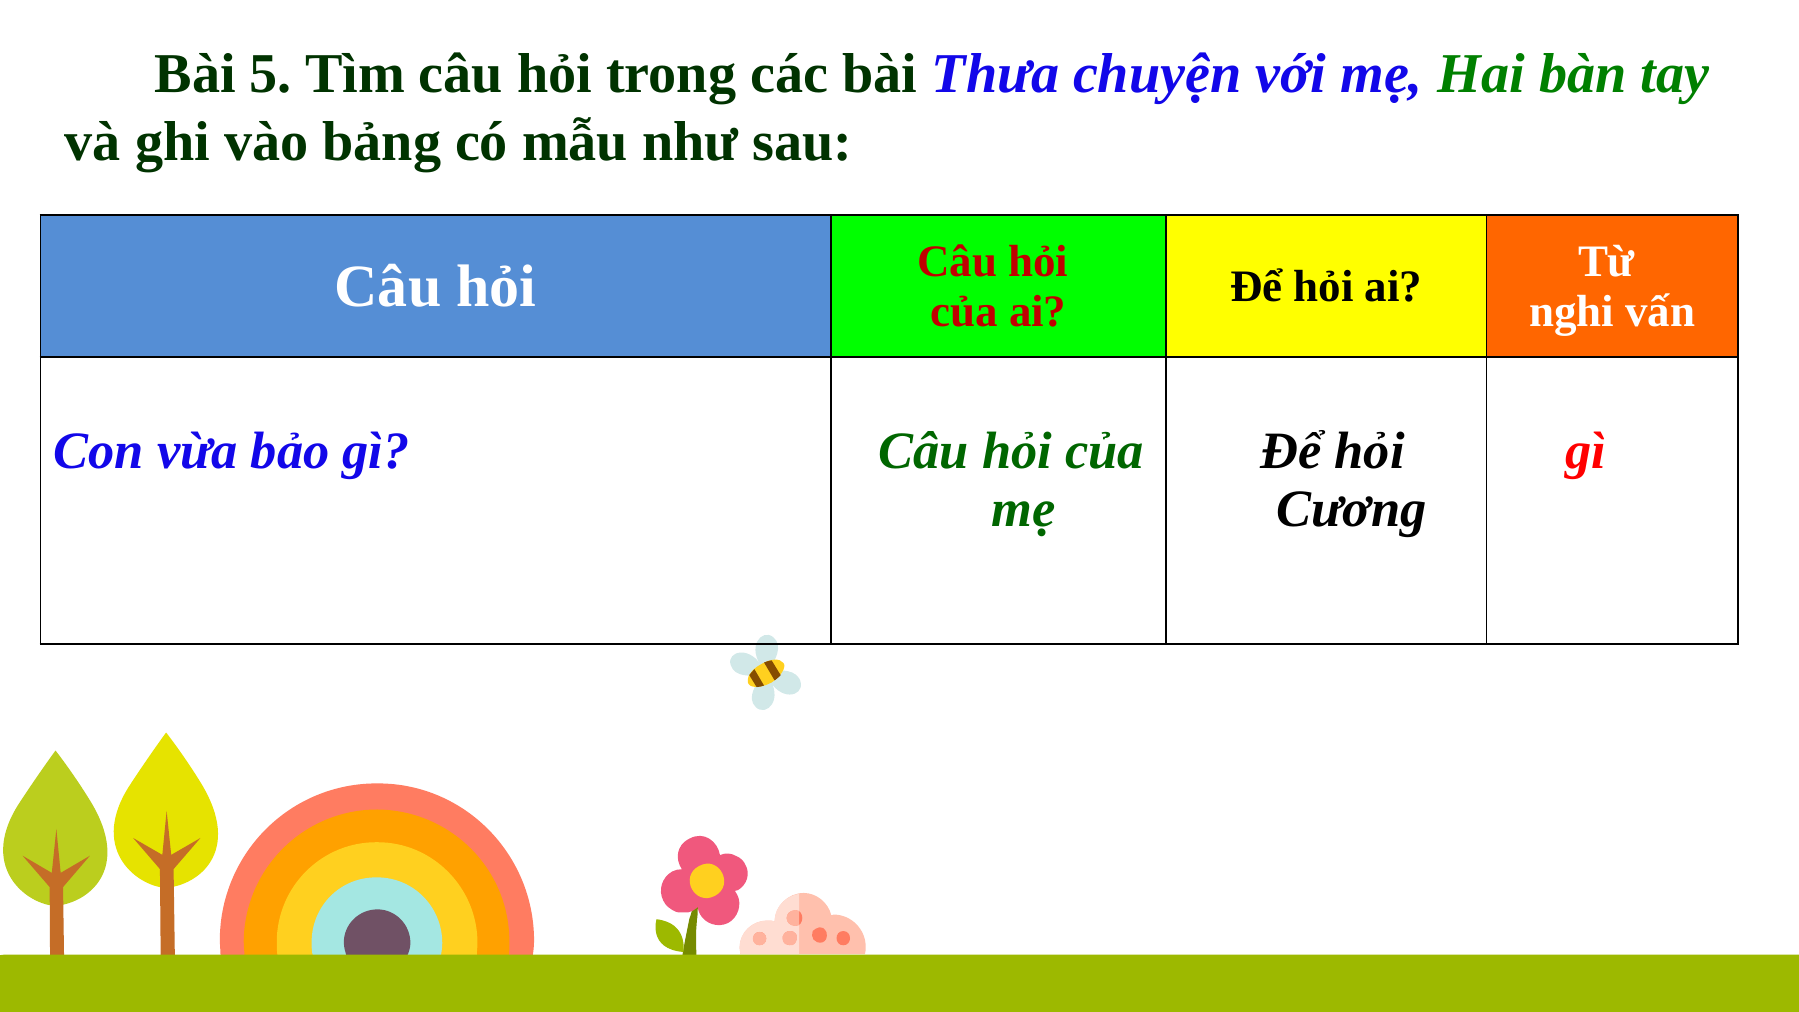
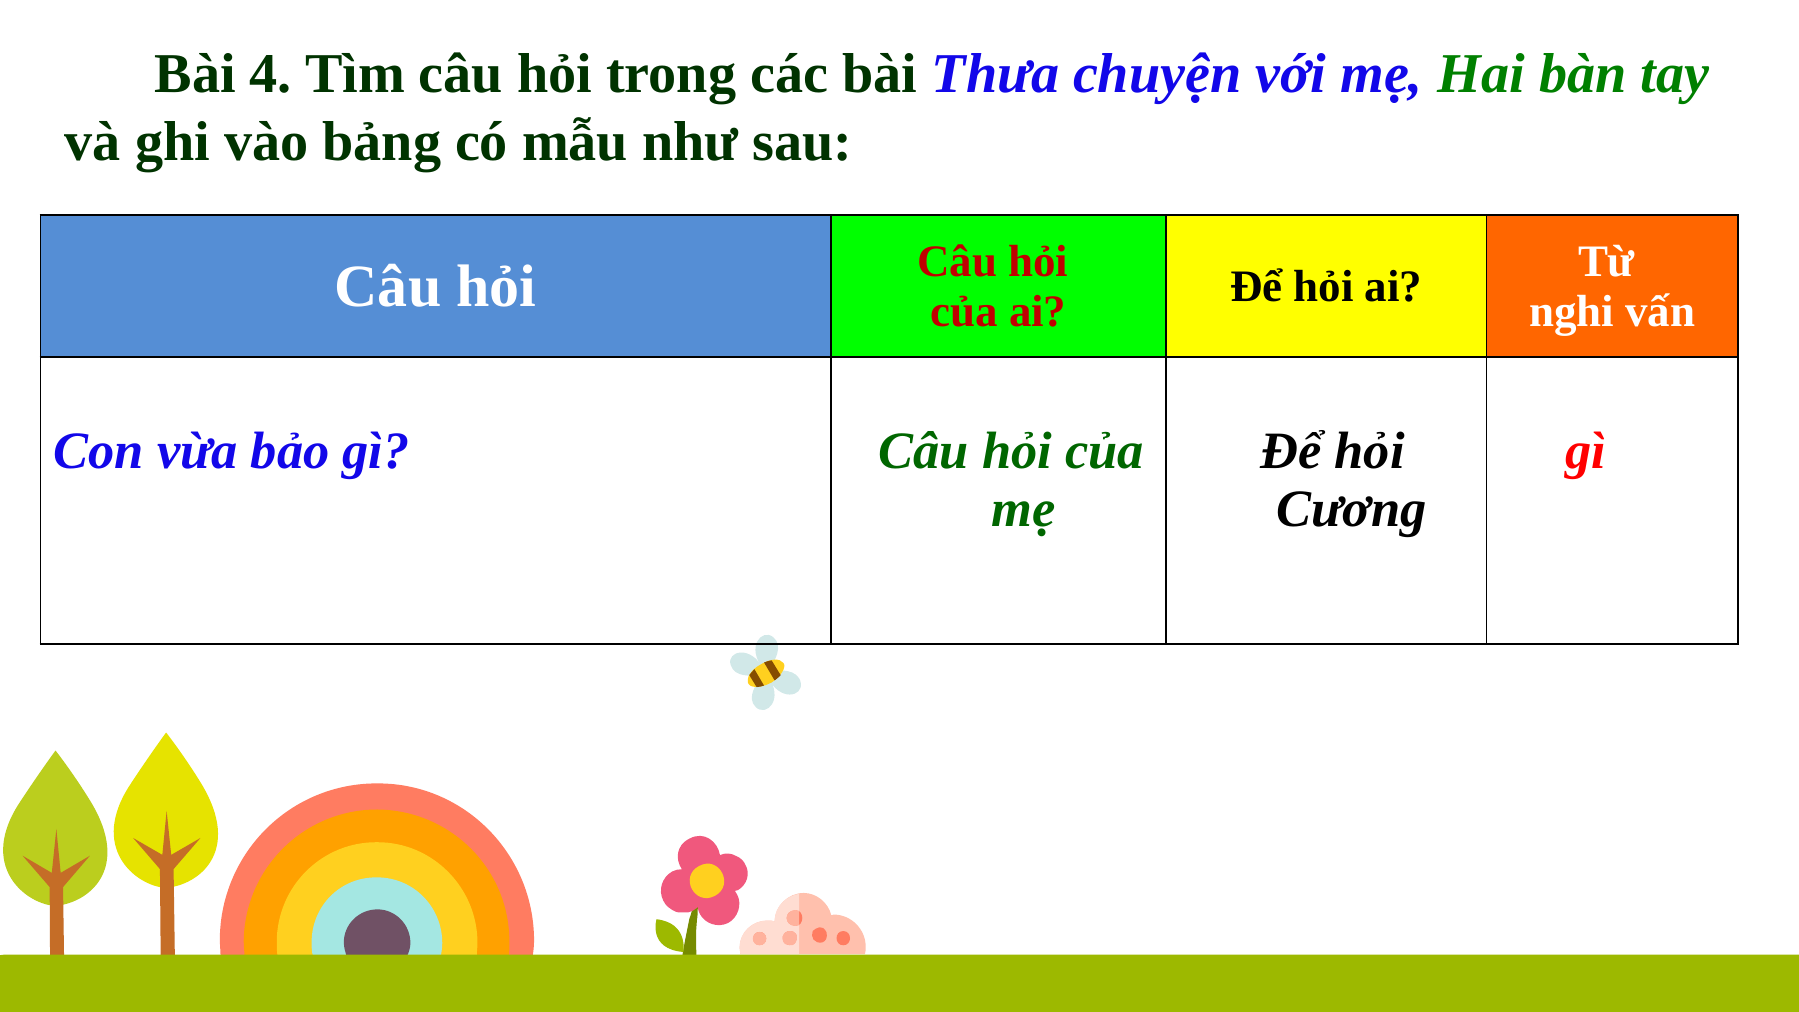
5: 5 -> 4 (271, 74)
